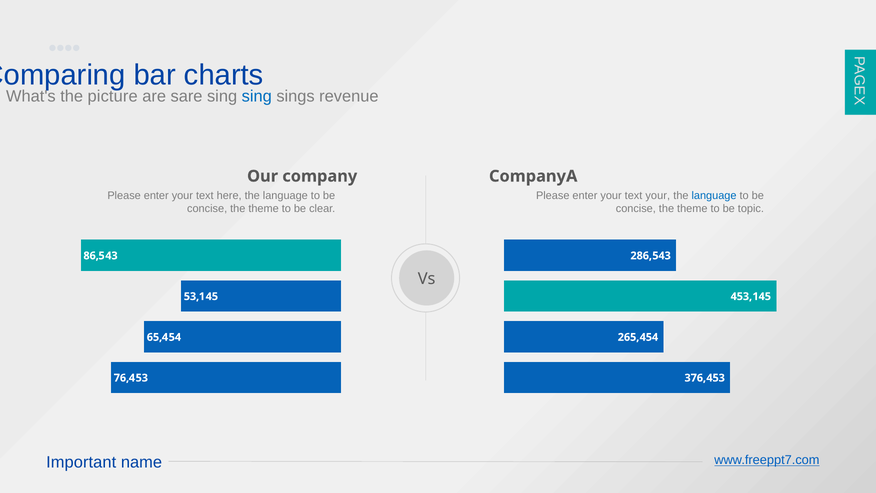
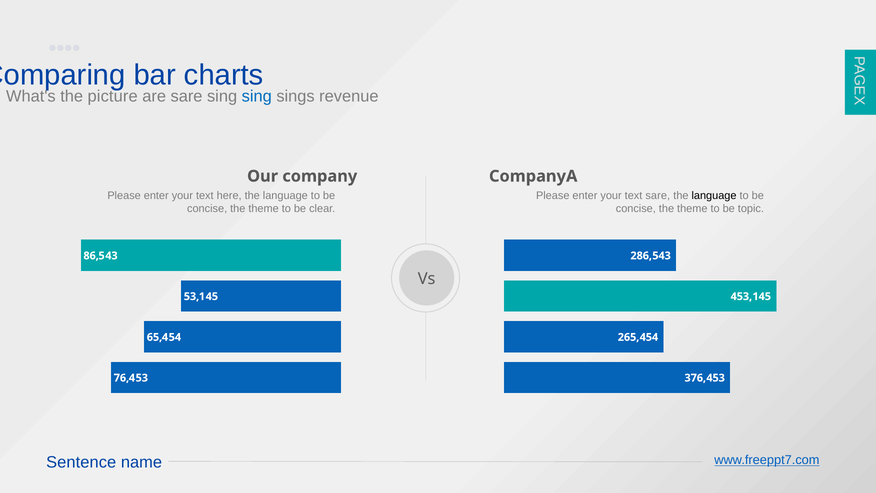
text your: your -> sare (658, 195)
language colour: blue -> black (714, 195)
Important: Important -> Sentence (81, 462)
